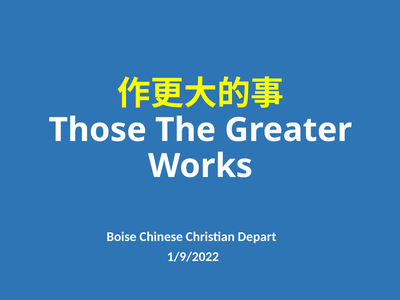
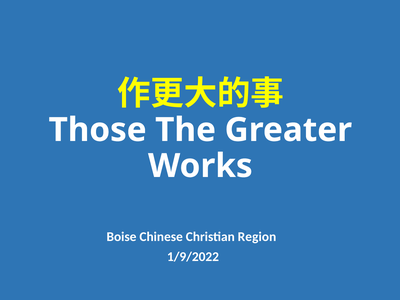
Depart: Depart -> Region (257, 237)
